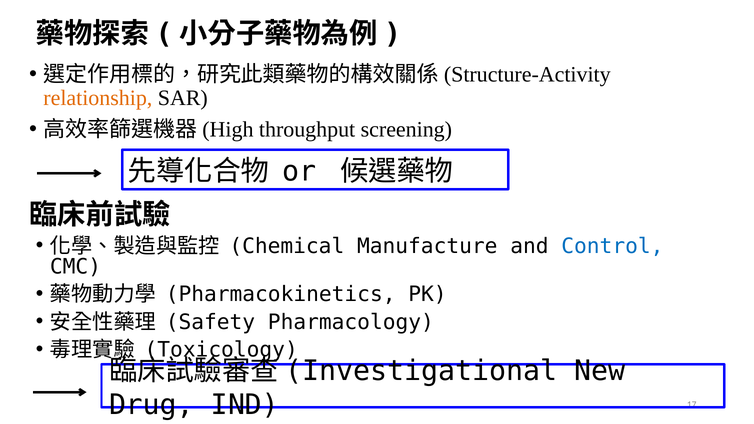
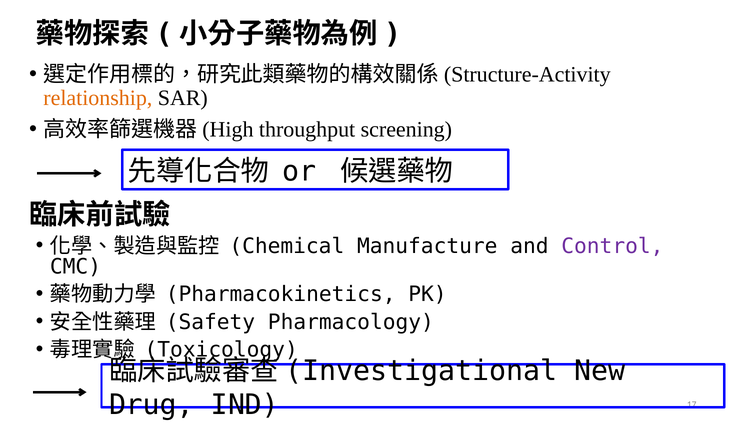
Control colour: blue -> purple (612, 246)
